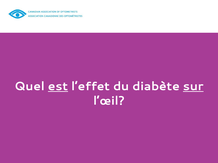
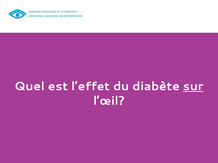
est underline: present -> none (58, 87)
